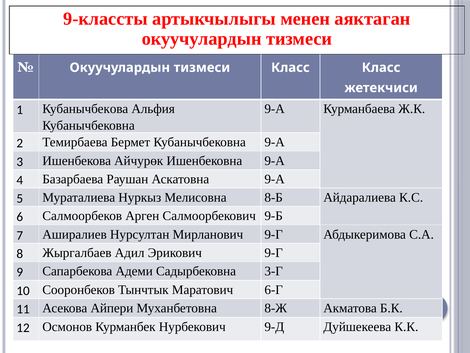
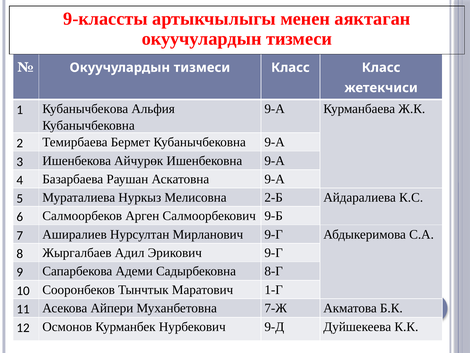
8-Б: 8-Б -> 2-Б (274, 197)
3-Г: 3-Г -> 8-Г (274, 271)
6-Г: 6-Г -> 1-Г (274, 289)
8-Ж: 8-Ж -> 7-Ж (276, 308)
